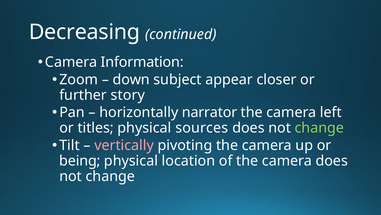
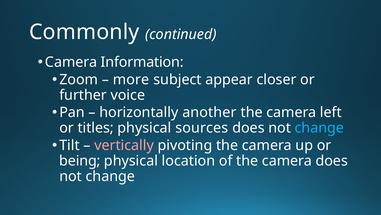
Decreasing: Decreasing -> Commonly (84, 32)
down: down -> more (131, 79)
story: story -> voice (128, 95)
narrator: narrator -> another (209, 112)
change colour: light green -> light blue (319, 128)
